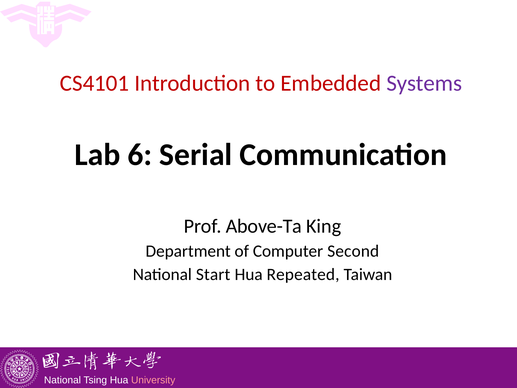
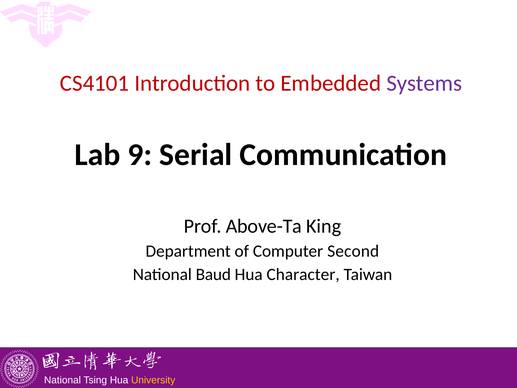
6: 6 -> 9 (140, 155)
Start: Start -> Baud (213, 274)
Repeated: Repeated -> Character (303, 274)
University colour: pink -> yellow (153, 380)
